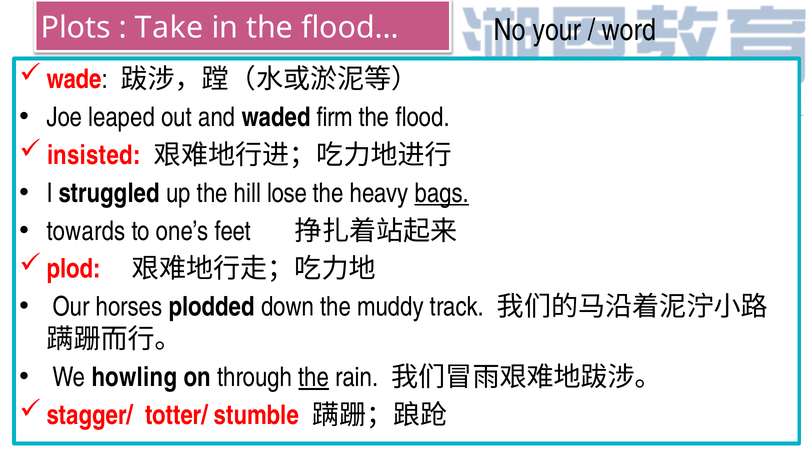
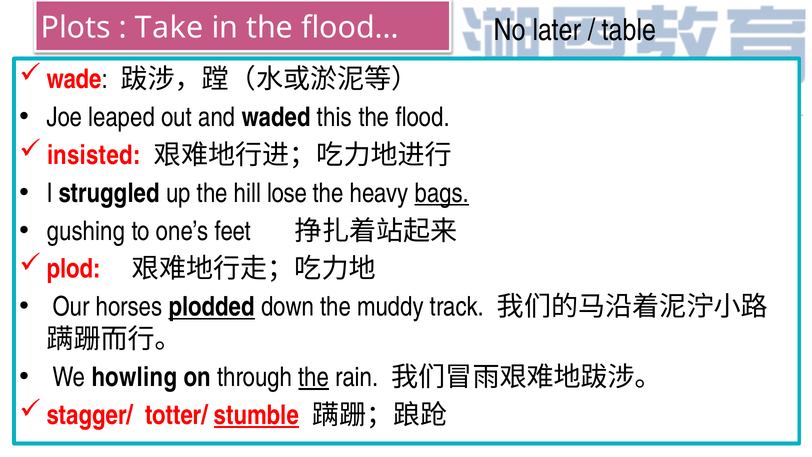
your: your -> later (557, 30)
word: word -> table (629, 30)
firm: firm -> this (334, 117)
towards: towards -> gushing (86, 231)
plodded underline: none -> present (212, 307)
stumble underline: none -> present (256, 415)
